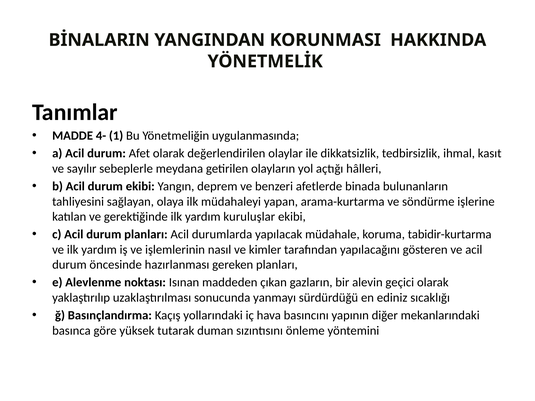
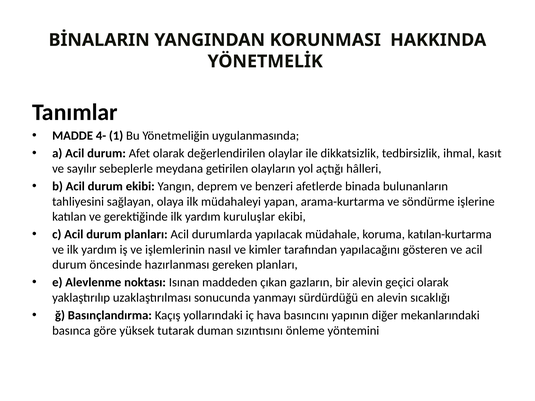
tabidir-kurtarma: tabidir-kurtarma -> katılan-kurtarma (450, 235)
en ediniz: ediniz -> alevin (392, 298)
